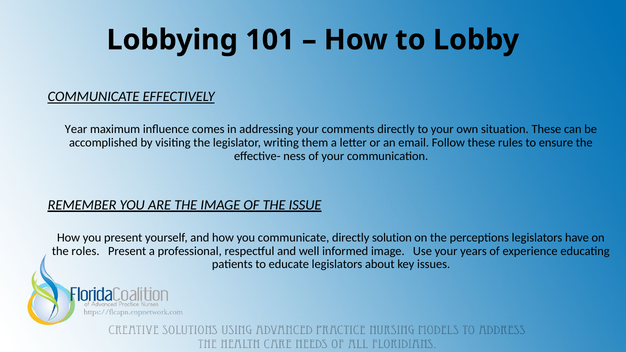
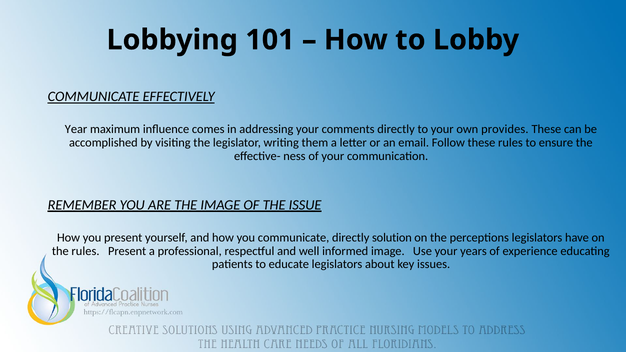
situation: situation -> provides (505, 129)
the roles: roles -> rules (86, 251)
